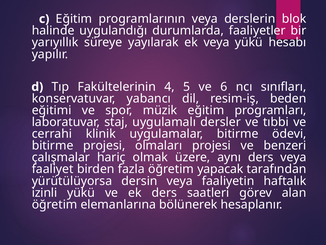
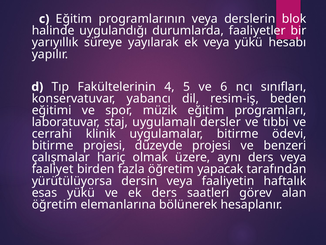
olmaları: olmaları -> düzeyde (159, 145)
izinli: izinli -> esas (44, 192)
